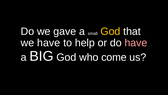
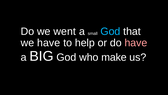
gave: gave -> went (65, 31)
God colour: yellow -> light blue (110, 31)
come: come -> make (114, 57)
